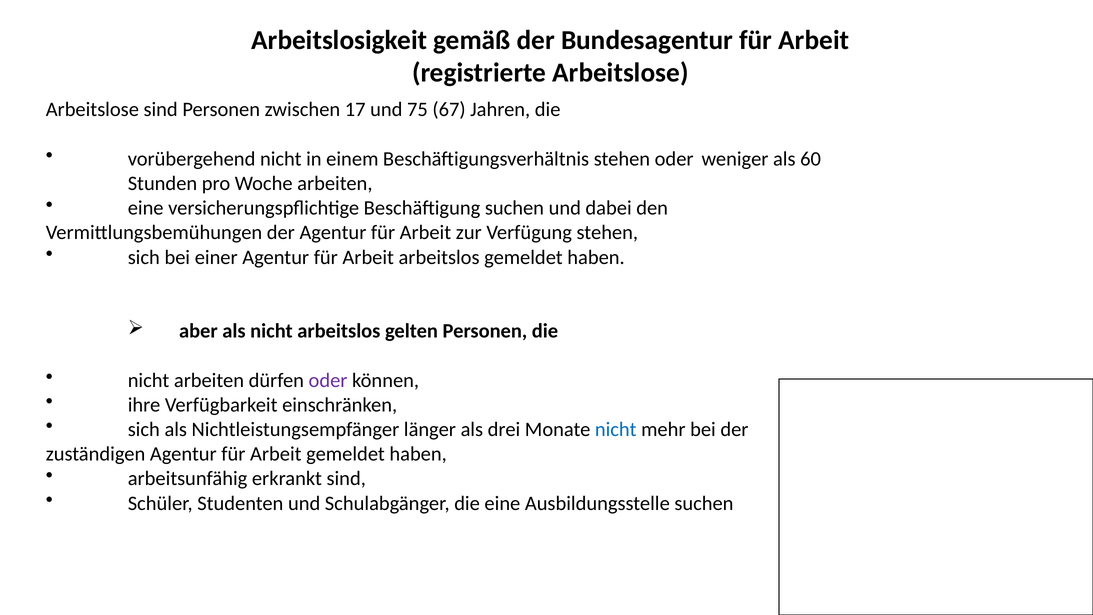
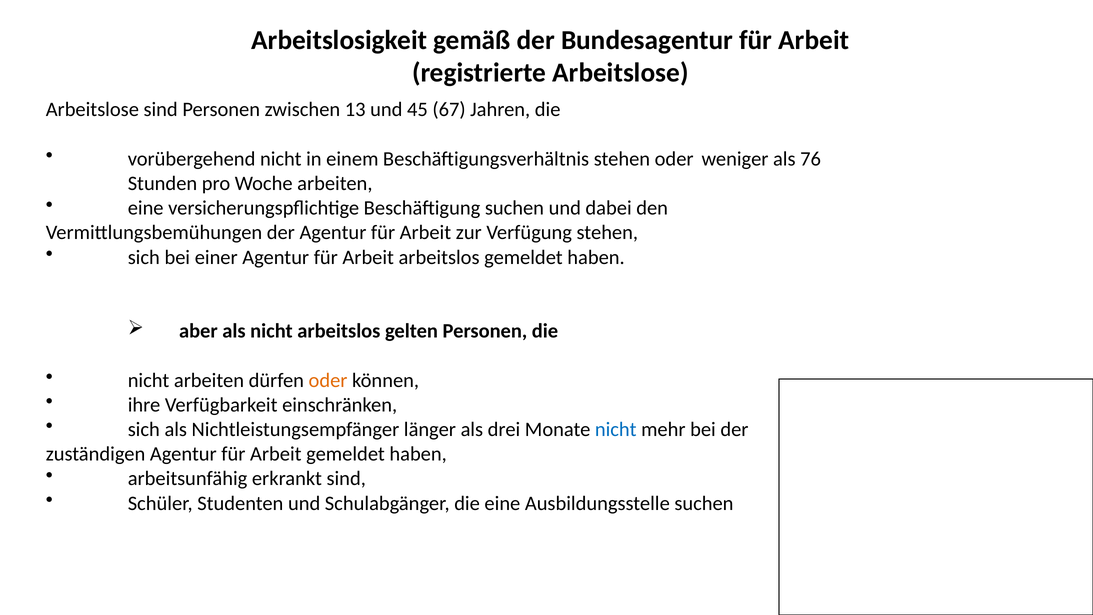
17: 17 -> 13 (355, 110)
75: 75 -> 45 (417, 110)
60: 60 -> 76 (811, 159)
oder colour: purple -> orange (328, 380)
